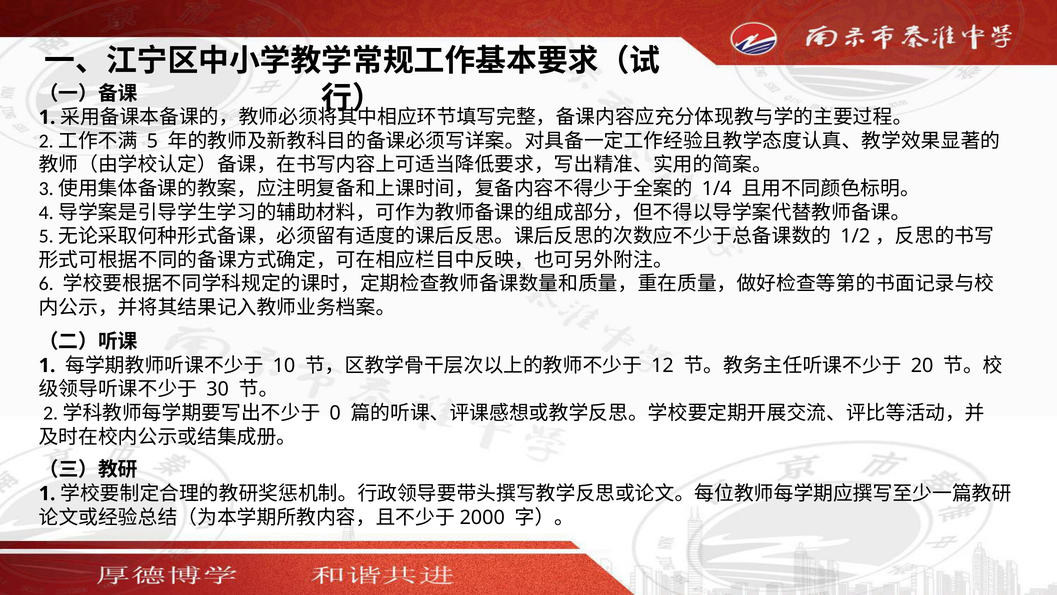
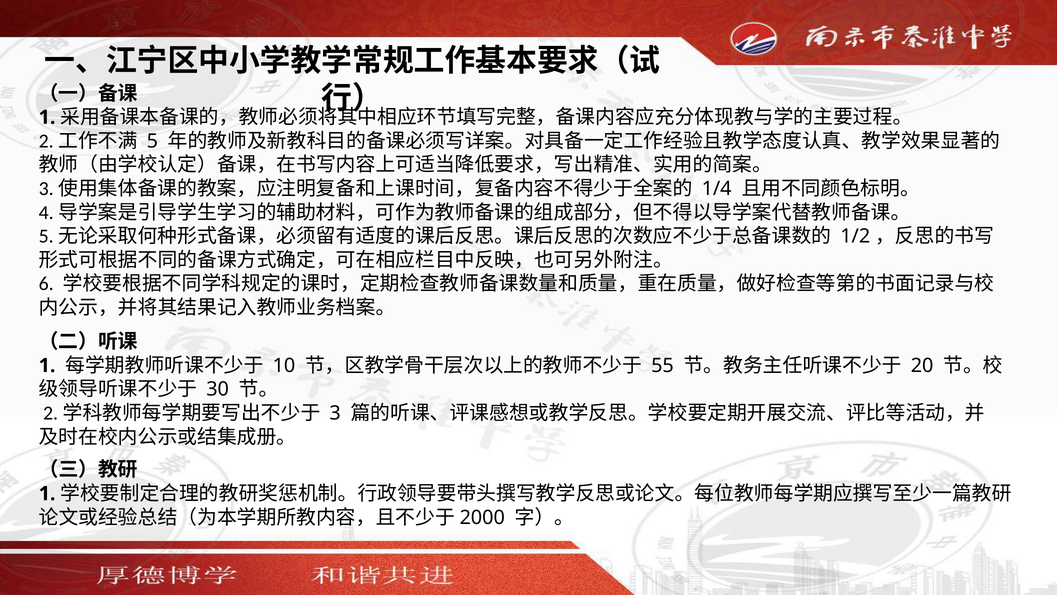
12: 12 -> 55 (662, 365)
0: 0 -> 3 (335, 413)
